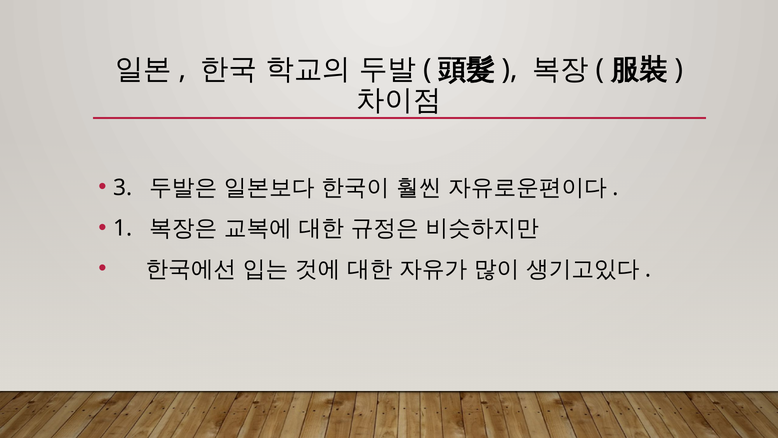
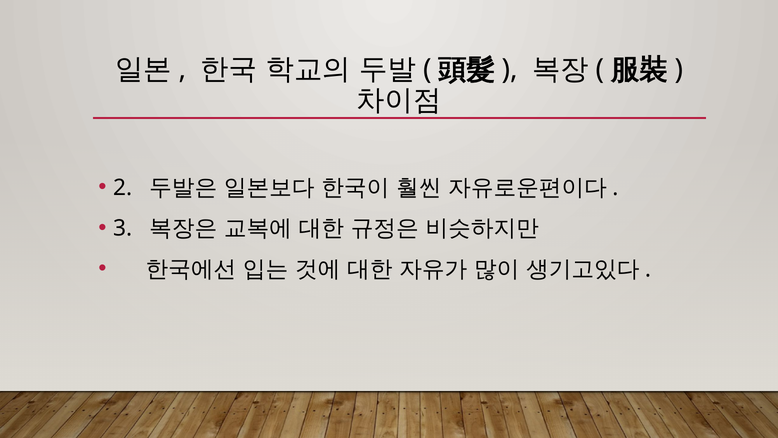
3: 3 -> 2 (123, 187)
1: 1 -> 3 (123, 228)
